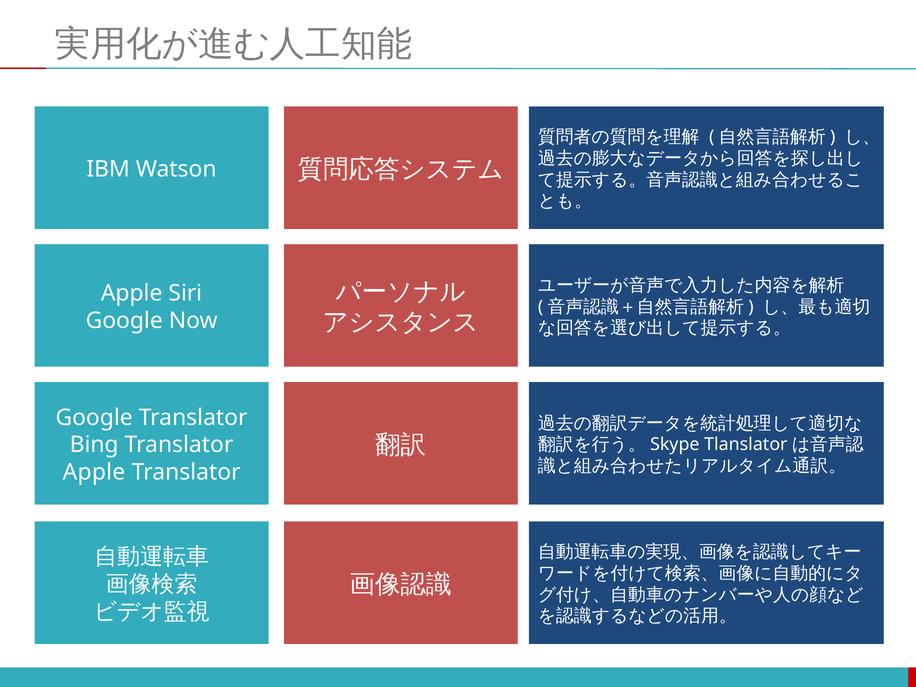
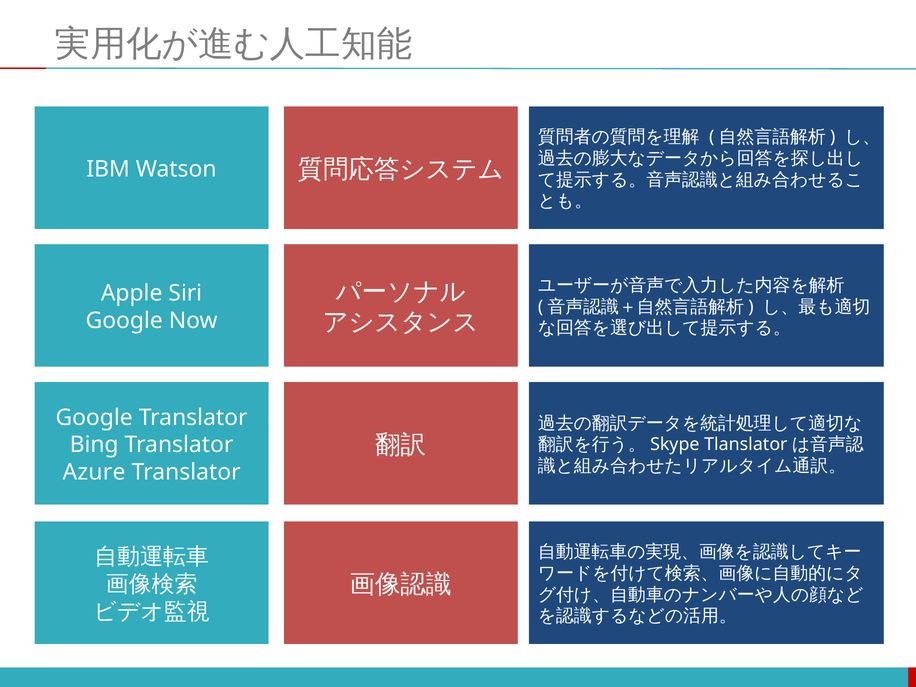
Apple: Apple -> Azure (94, 472)
